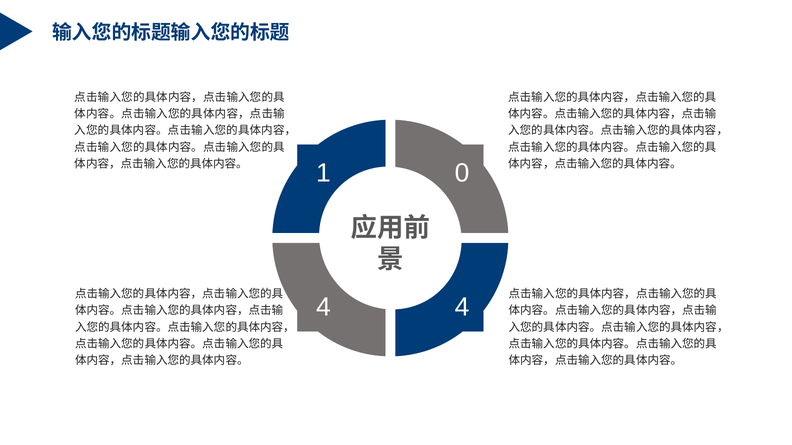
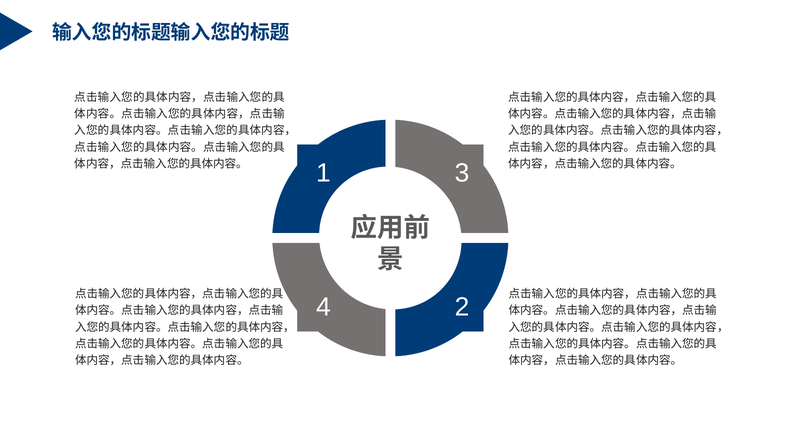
0: 0 -> 3 (462, 173)
4 4: 4 -> 2 (462, 307)
